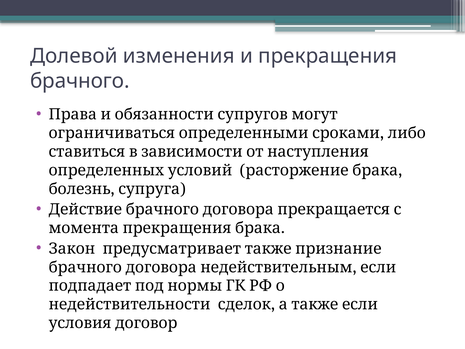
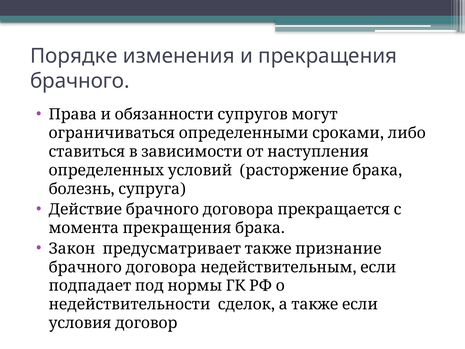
Долевой: Долевой -> Порядке (74, 56)
